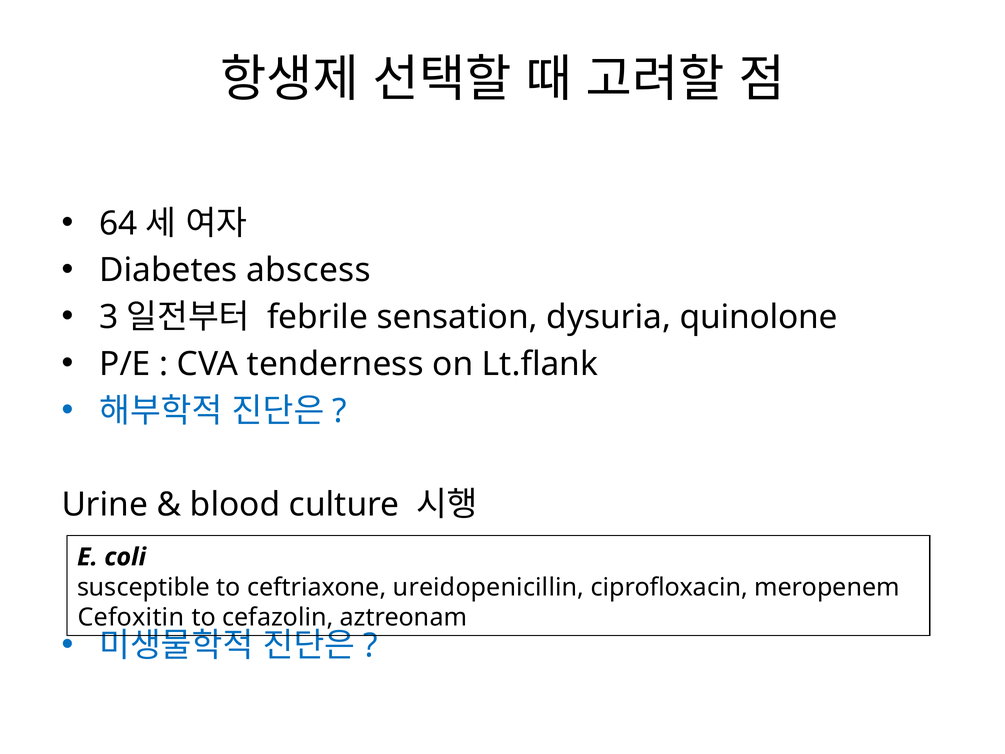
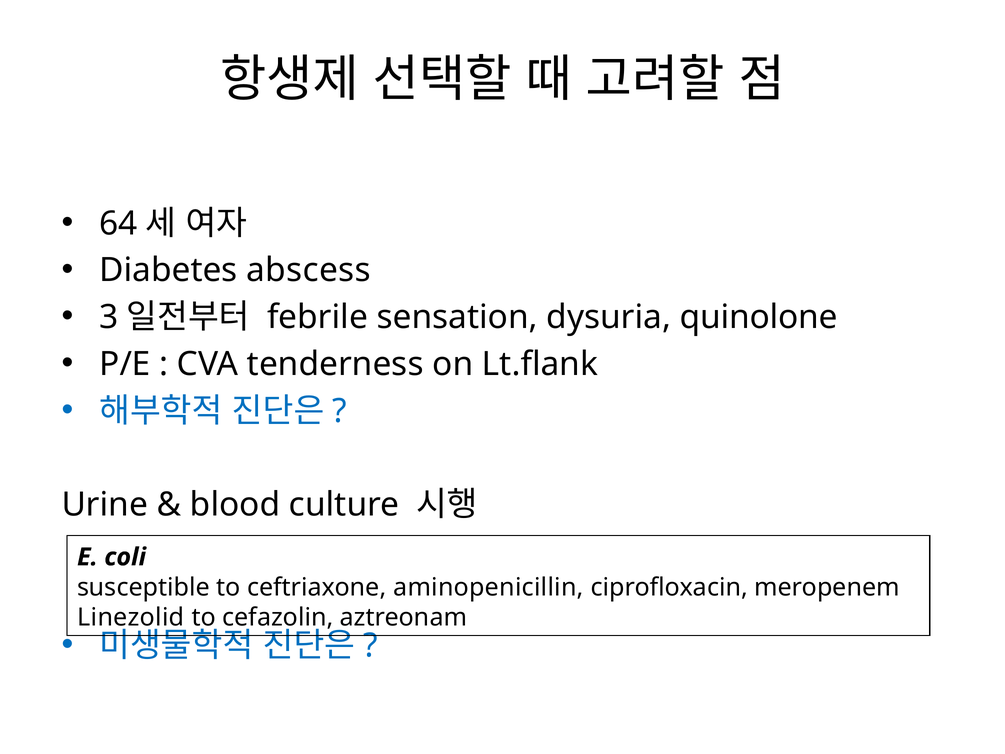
ureidopenicillin: ureidopenicillin -> aminopenicillin (488, 587)
Cefoxitin: Cefoxitin -> Linezolid (131, 617)
